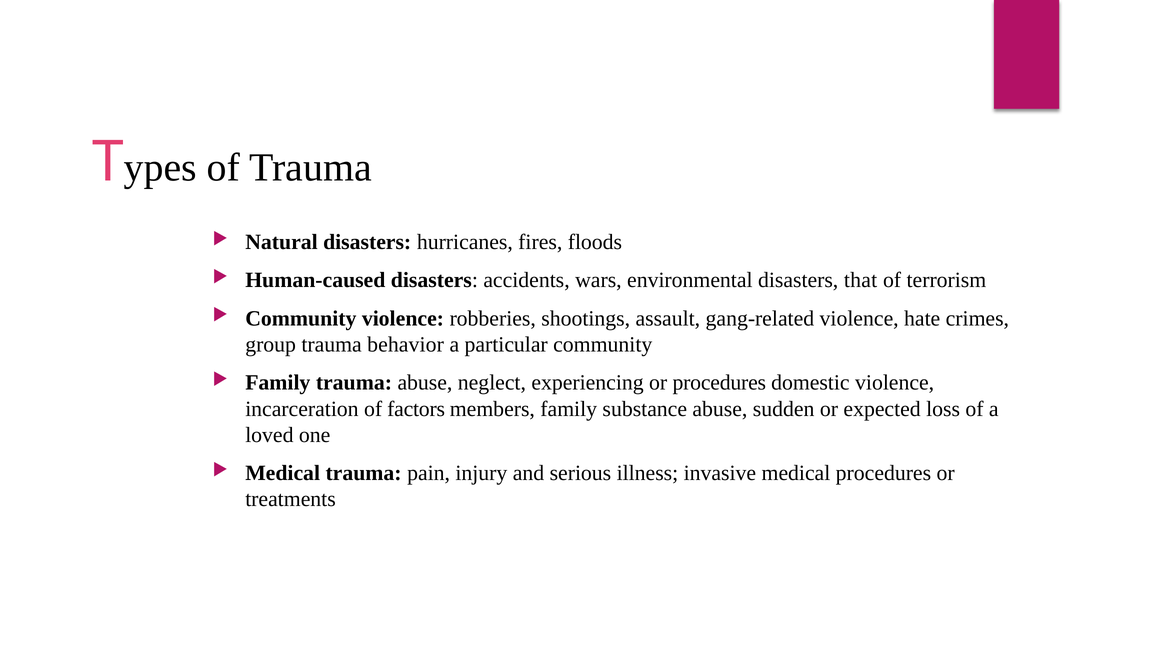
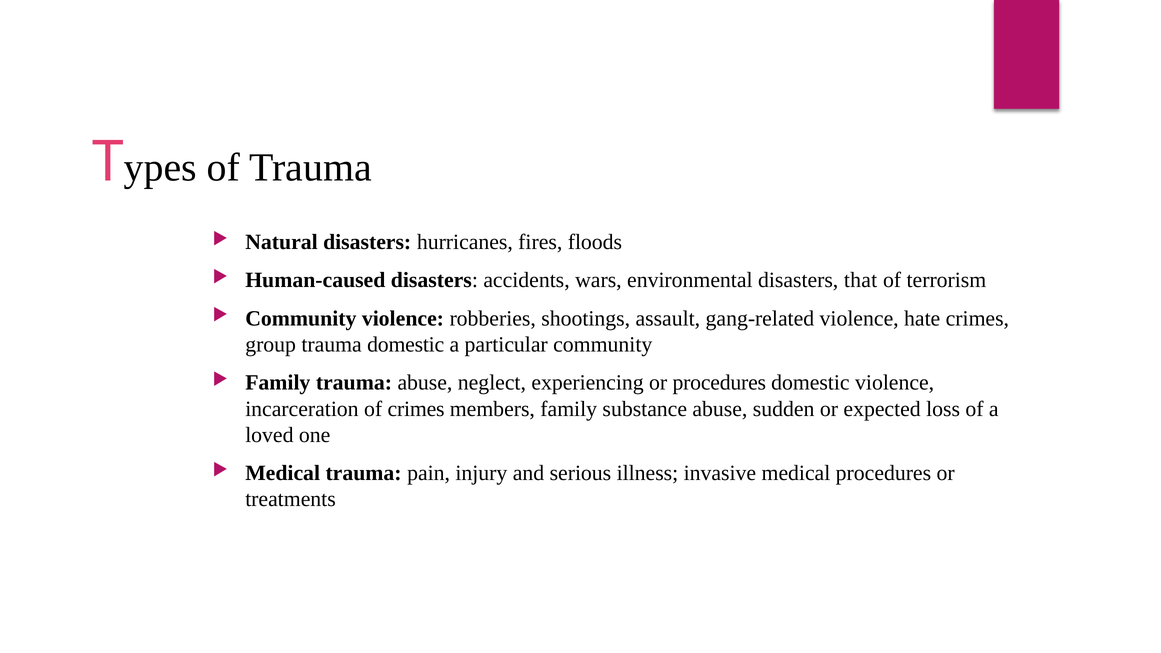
trauma behavior: behavior -> domestic (406, 345)
of factors: factors -> crimes (416, 409)
